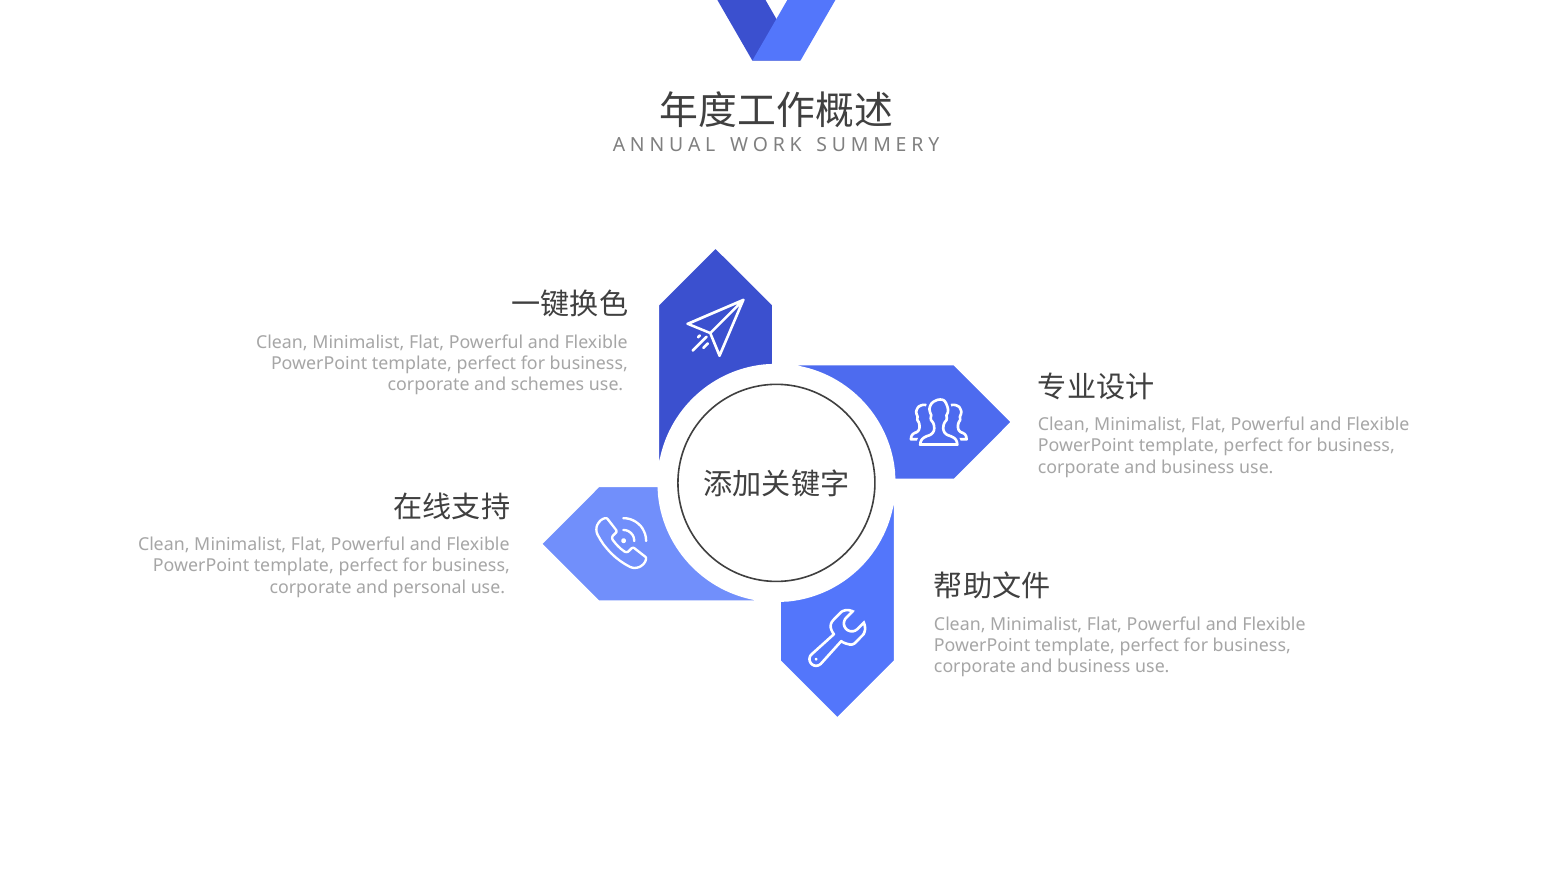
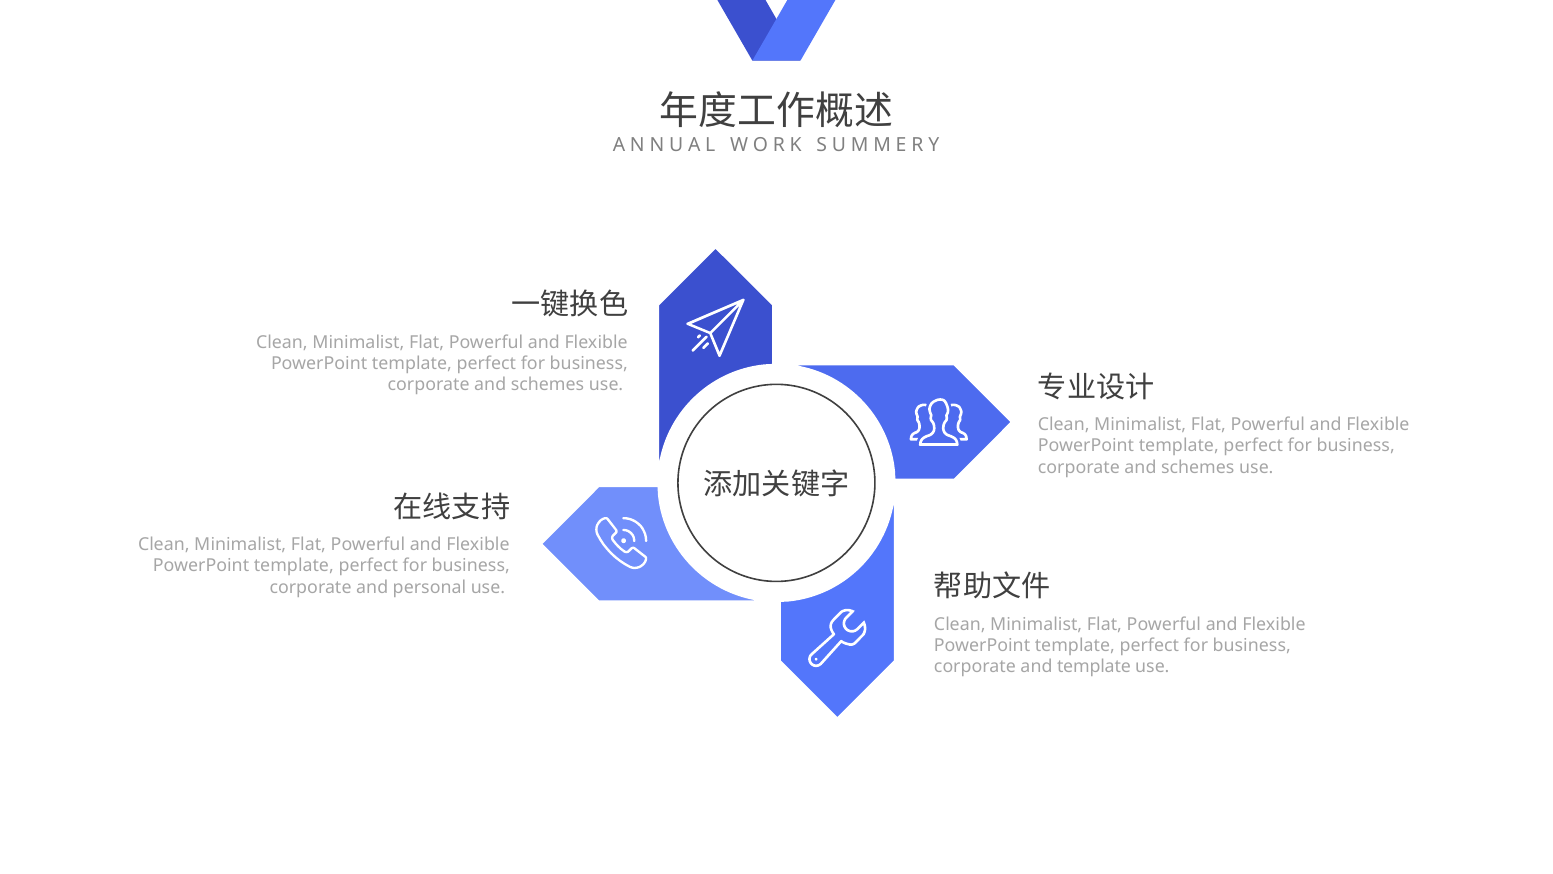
business: business -> schemes (1198, 467)
business: business -> template (1094, 667)
